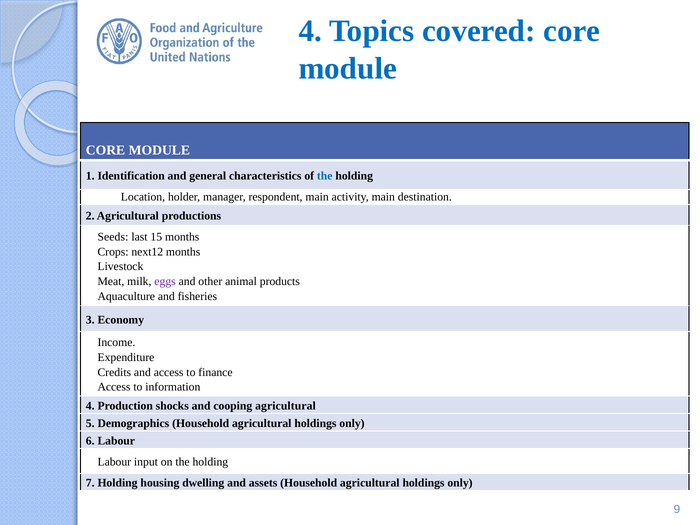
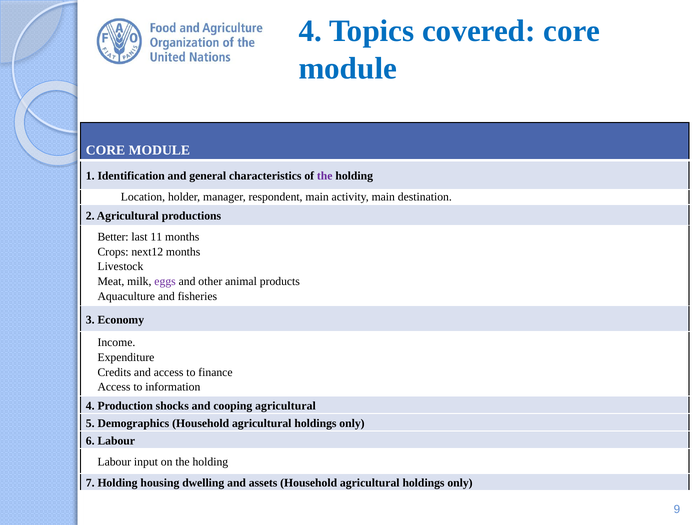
the colour: blue -> purple (325, 176)
Seeds: Seeds -> Better (113, 237)
15: 15 -> 11 (156, 237)
